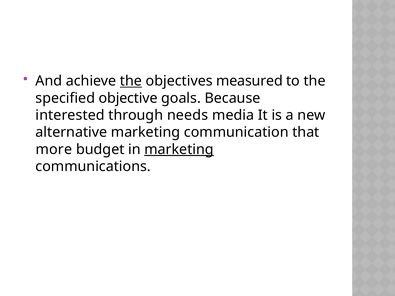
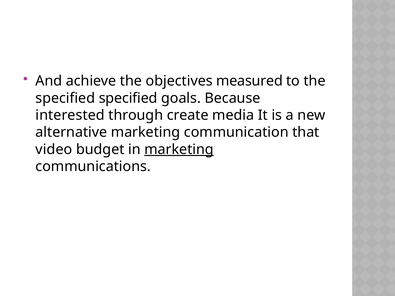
the underline: present -> none (131, 81)
specified objective: objective -> specified (128, 98)
needs: needs -> create (188, 115)
more: more -> video (54, 149)
